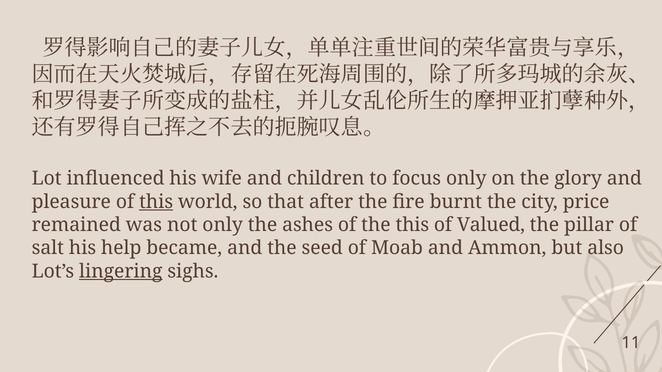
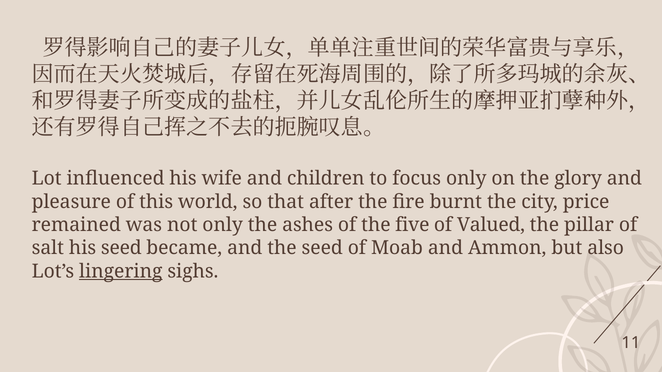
this underline: present -> none (156, 202)
the this: this -> five (412, 225)
his help: help -> seed (121, 248)
